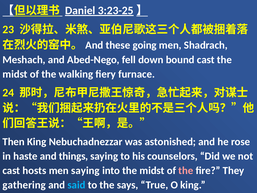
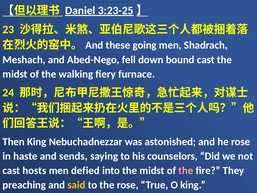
things: things -> sends (73, 156)
men saying: saying -> defied (85, 170)
gathering: gathering -> preaching (24, 185)
said colour: light blue -> yellow (76, 185)
the says: says -> rose (128, 185)
